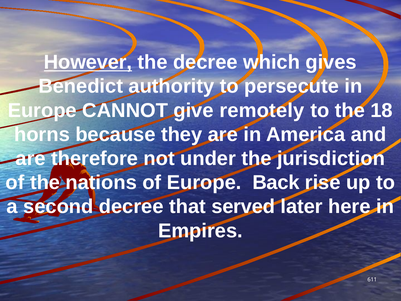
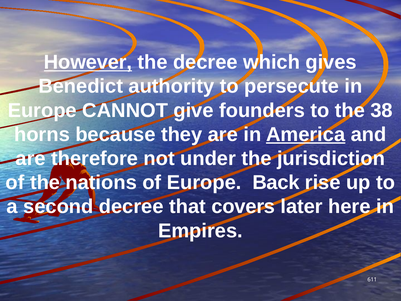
remotely: remotely -> founders (262, 110)
18: 18 -> 38 (382, 110)
America underline: none -> present (306, 134)
served: served -> covers (243, 207)
